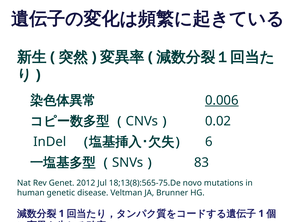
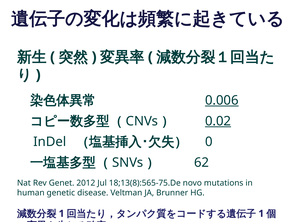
0.02 underline: none -> present (218, 121)
6: 6 -> 0 (209, 141)
83: 83 -> 62 (202, 162)
